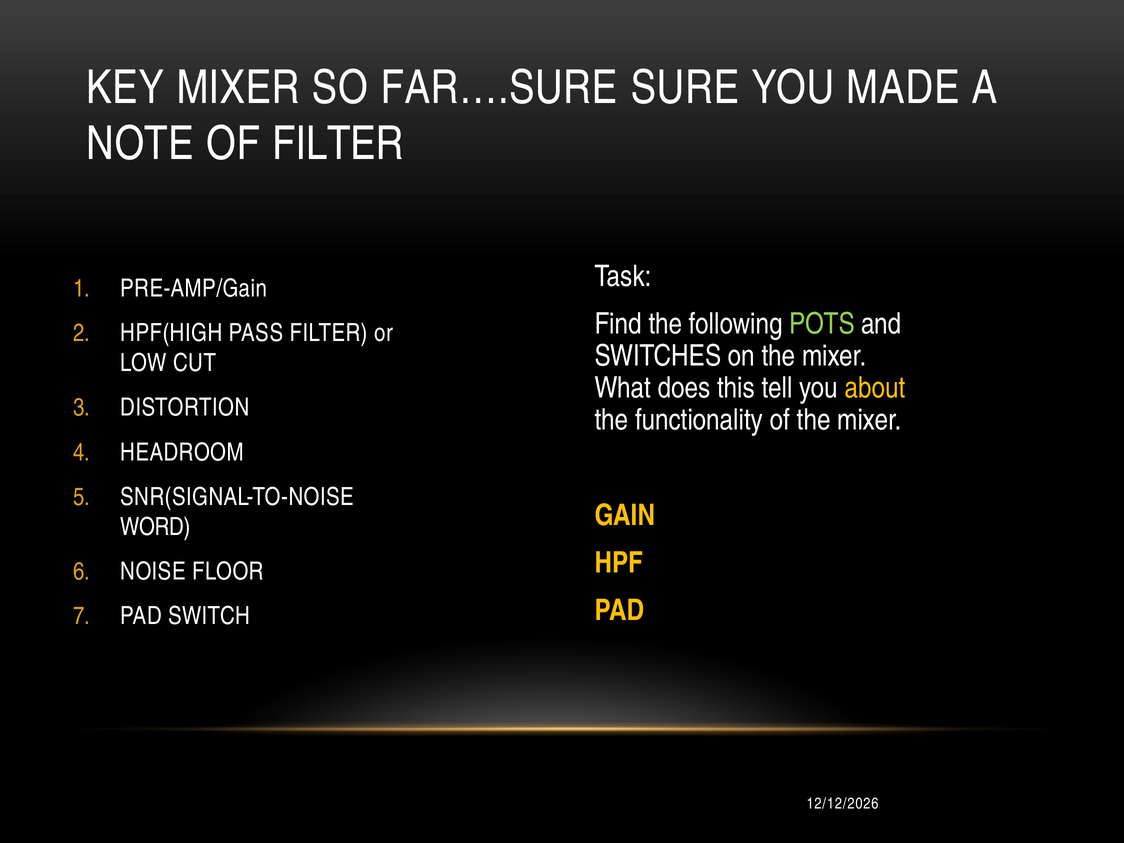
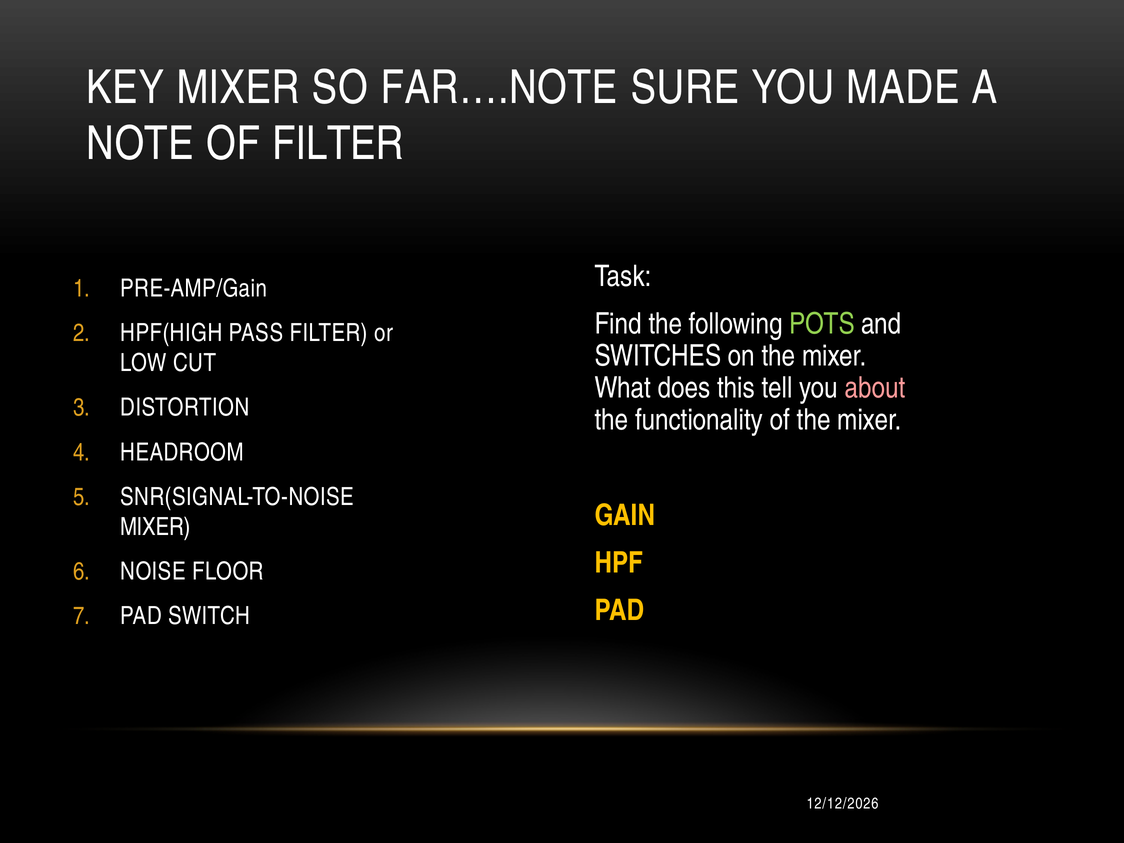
FAR….SURE: FAR….SURE -> FAR….NOTE (499, 88)
about colour: yellow -> pink (875, 388)
WORD: WORD -> MIXER (155, 527)
